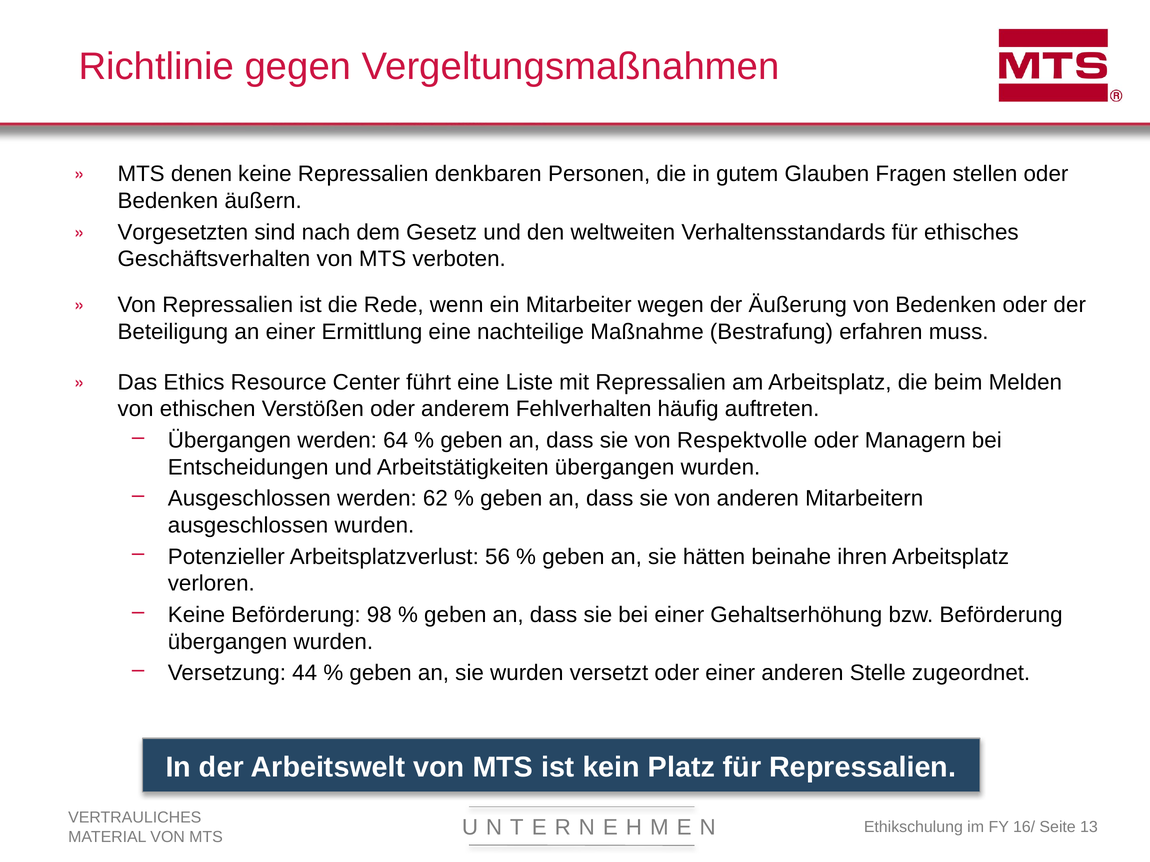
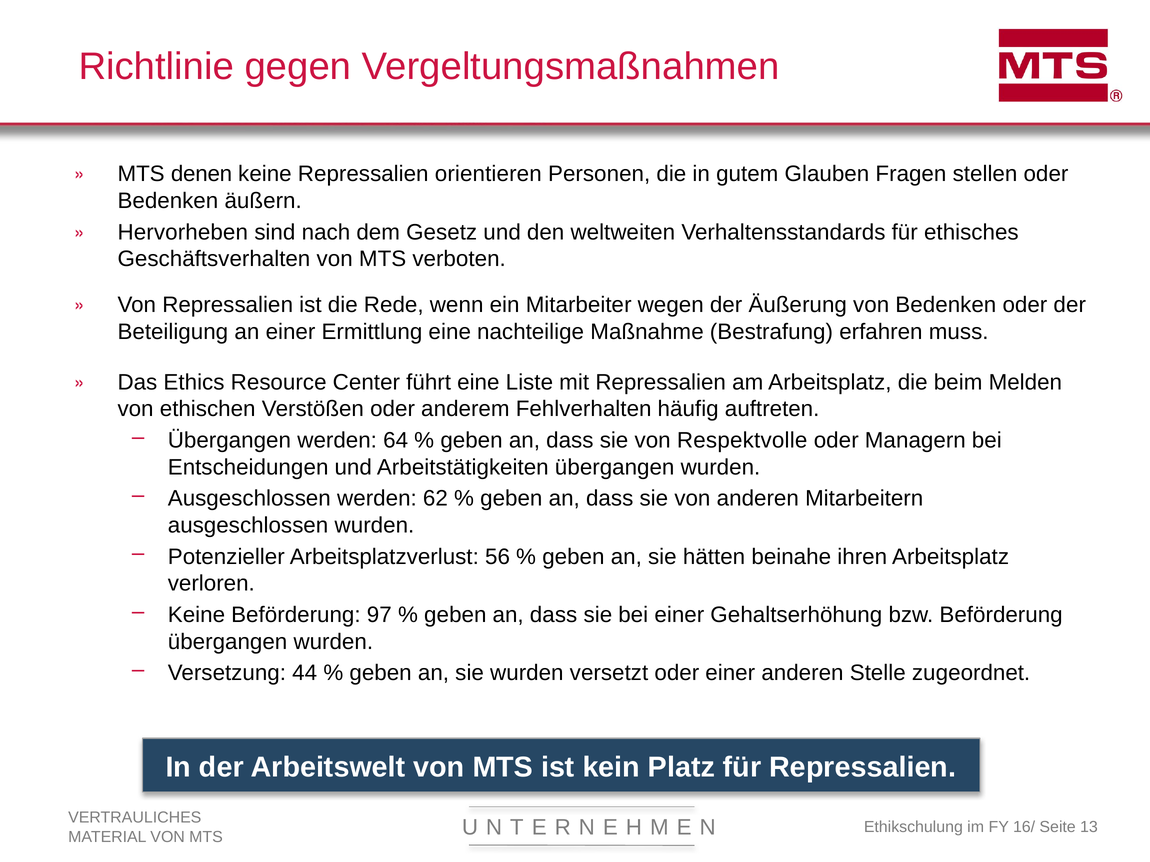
denkbaren: denkbaren -> orientieren (488, 174)
Vorgesetzten: Vorgesetzten -> Hervorheben (183, 232)
98: 98 -> 97 (379, 615)
